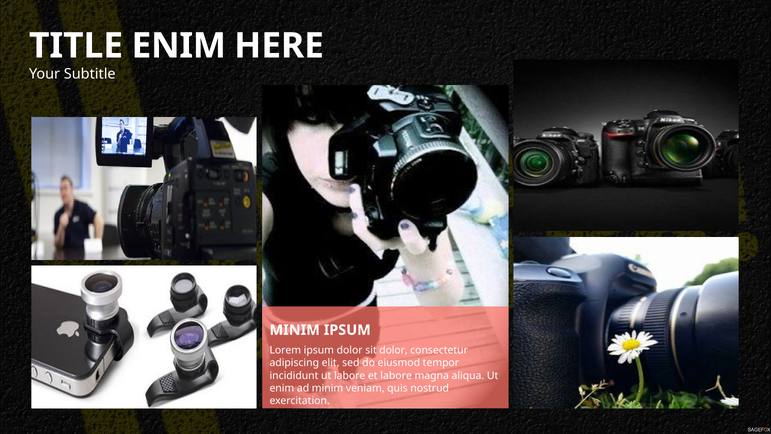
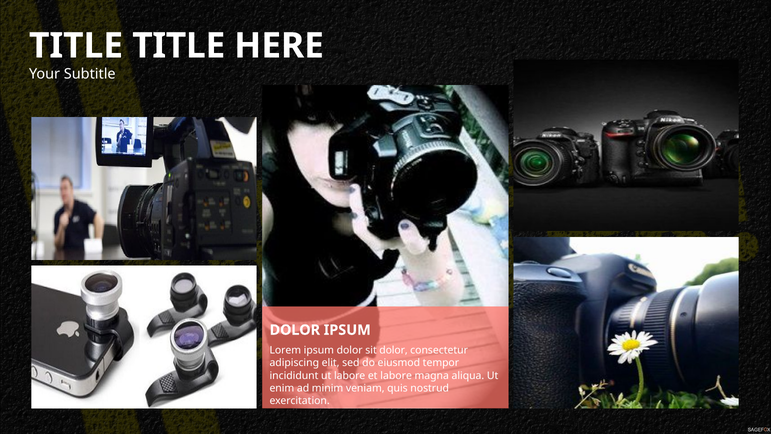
ENIM: ENIM -> TITLE (179, 46)
MINIM: MINIM -> DOLOR (295, 330)
